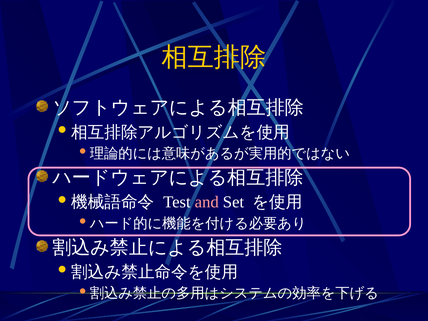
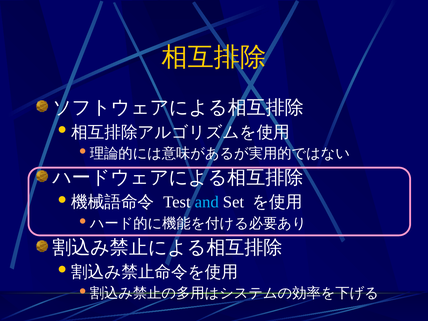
and colour: pink -> light blue (207, 202)
